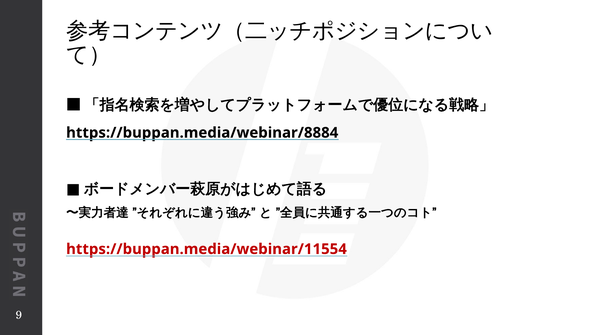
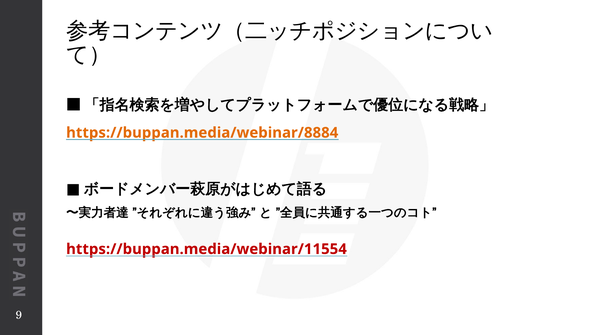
https://buppan.media/webinar/8884 colour: black -> orange (202, 133)
